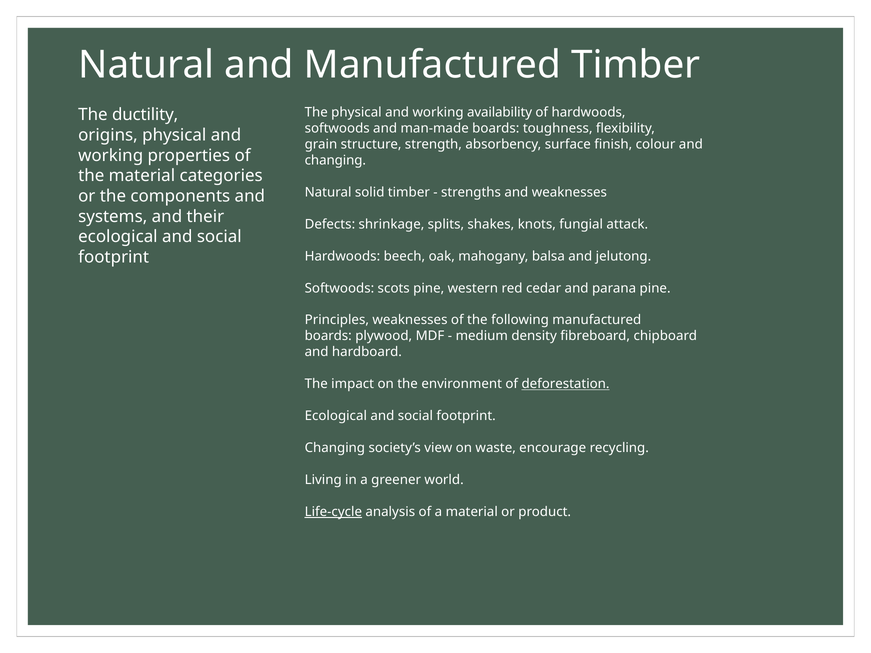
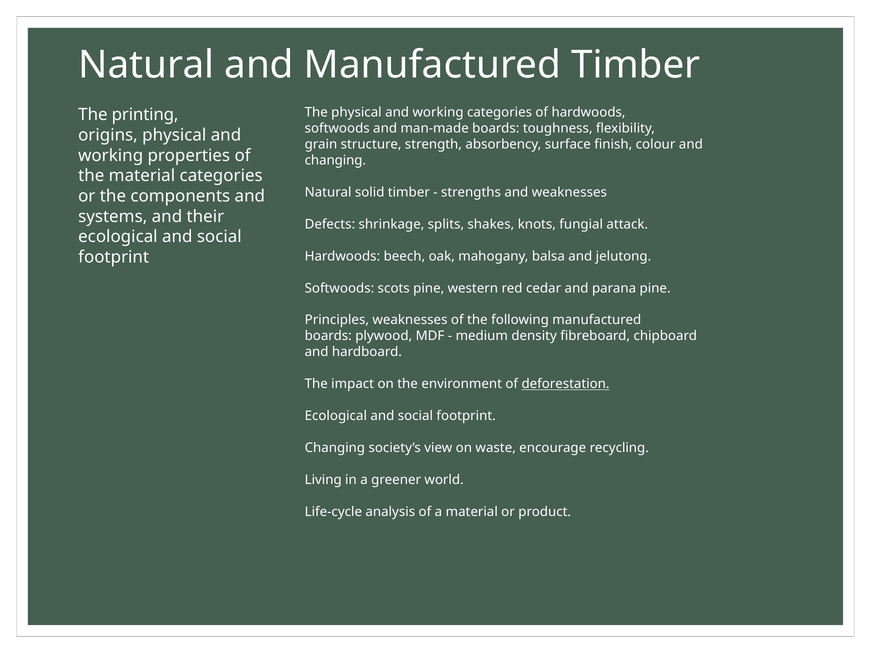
working availability: availability -> categories (500, 112)
ductility: ductility -> printing (145, 115)
Life-cycle underline: present -> none (333, 512)
